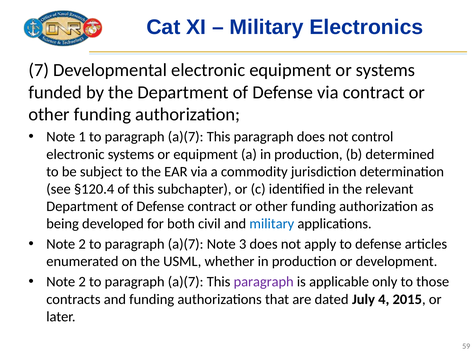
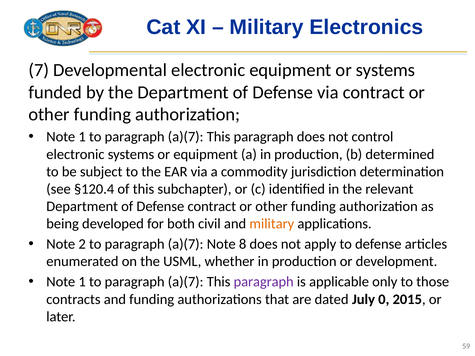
military colour: blue -> orange (272, 224)
3: 3 -> 8 (243, 244)
2: 2 -> 1 (82, 282)
4: 4 -> 0 (384, 299)
